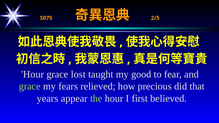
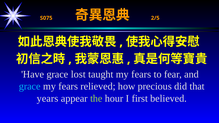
Hour: Hour -> Have (33, 74)
taught my good: good -> fears (141, 74)
grace colour: light green -> light blue (30, 86)
